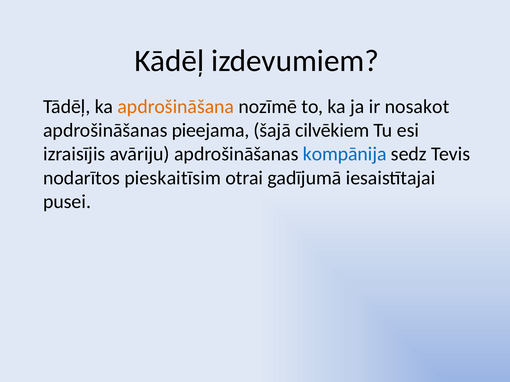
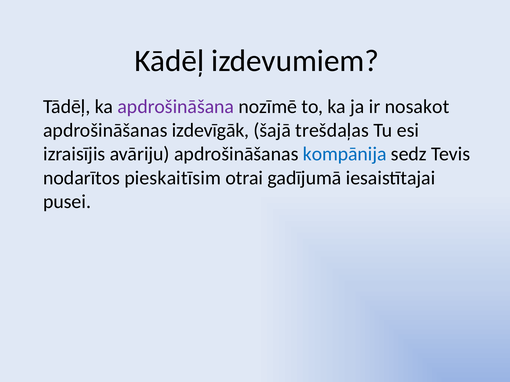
apdrošināšana colour: orange -> purple (176, 107)
pieejama: pieejama -> izdevīgāk (211, 130)
cilvēkiem: cilvēkiem -> trešdaļas (332, 130)
